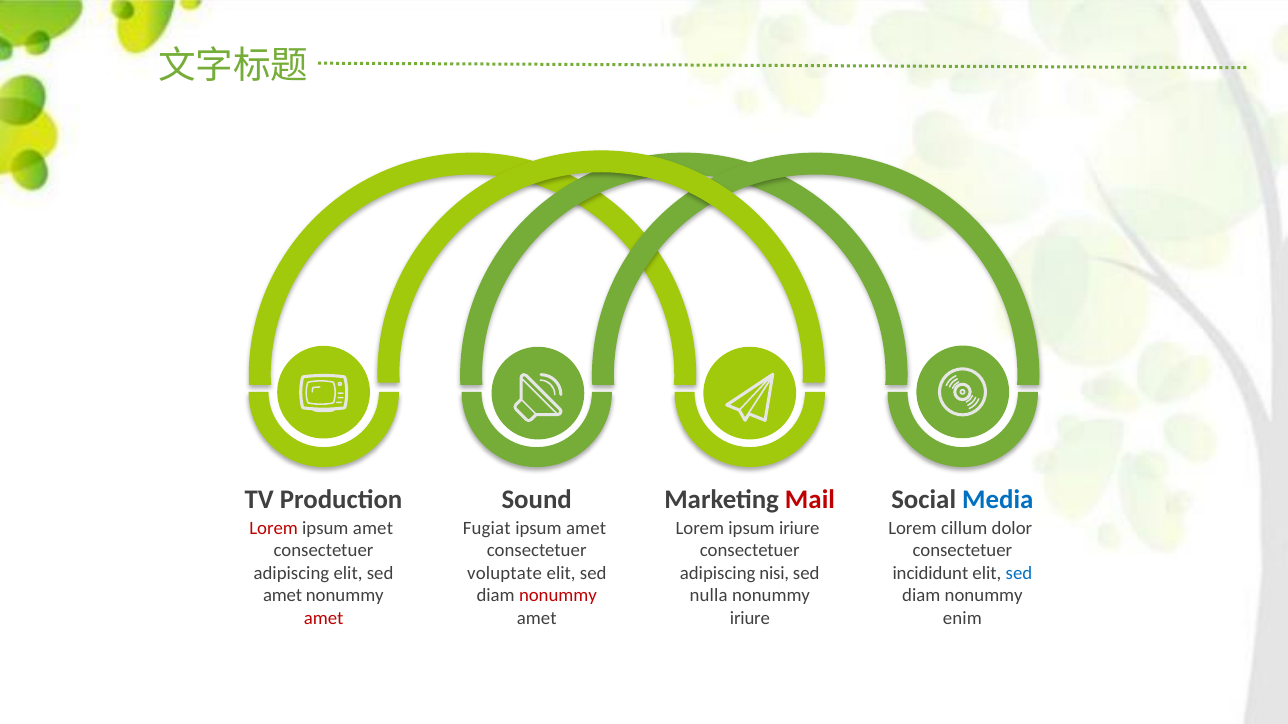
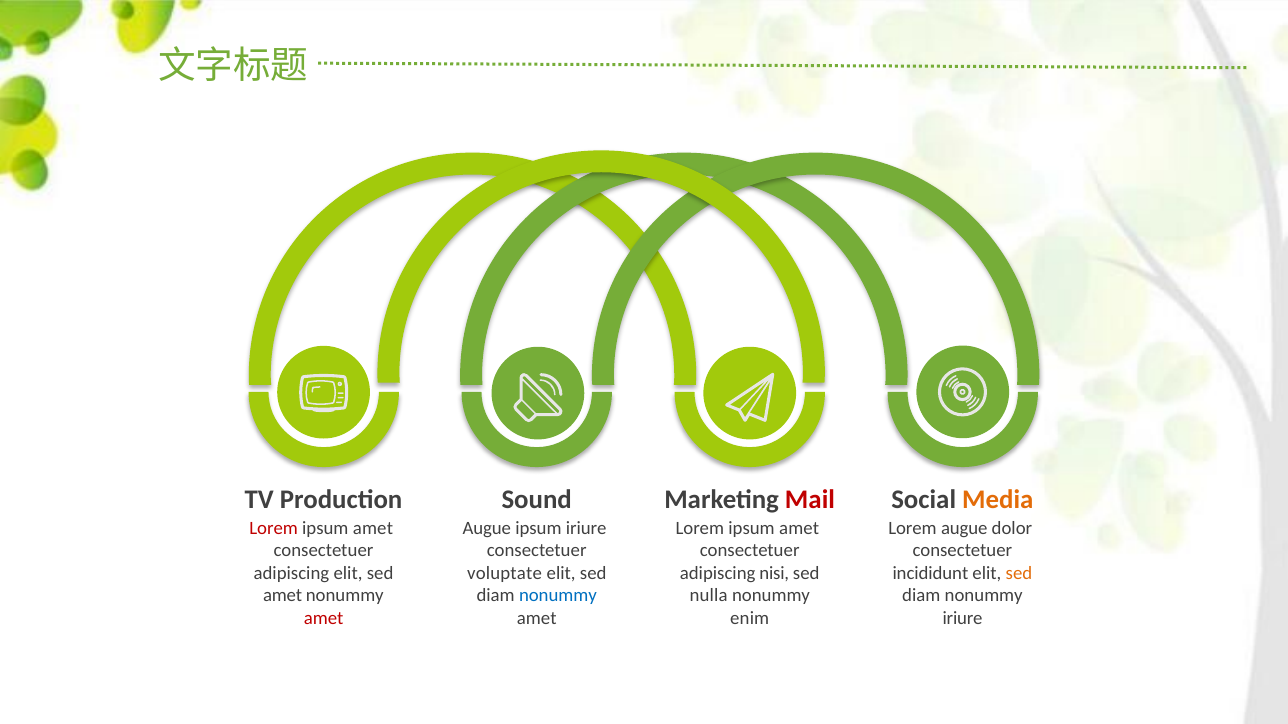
Media colour: blue -> orange (998, 500)
Fugiat: Fugiat -> Augue (487, 528)
amet: amet -> iriure (586, 528)
iriure: iriure -> amet (799, 528)
Lorem cillum: cillum -> augue (964, 528)
sed colour: blue -> orange (1019, 573)
nonummy colour: red -> blue (558, 596)
iriure: iriure -> enim (750, 619)
enim: enim -> iriure (963, 619)
